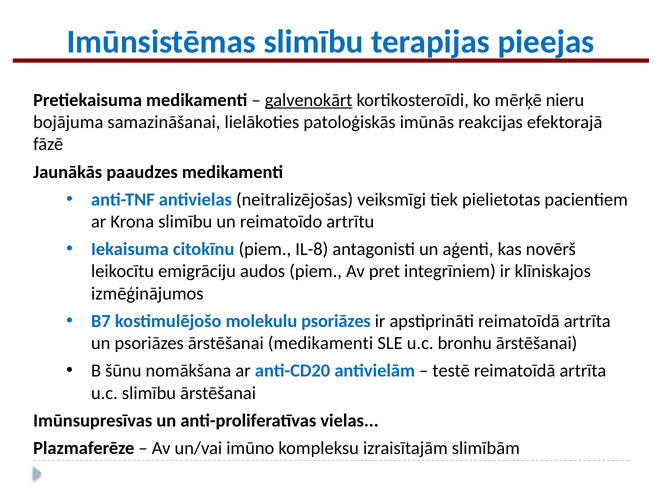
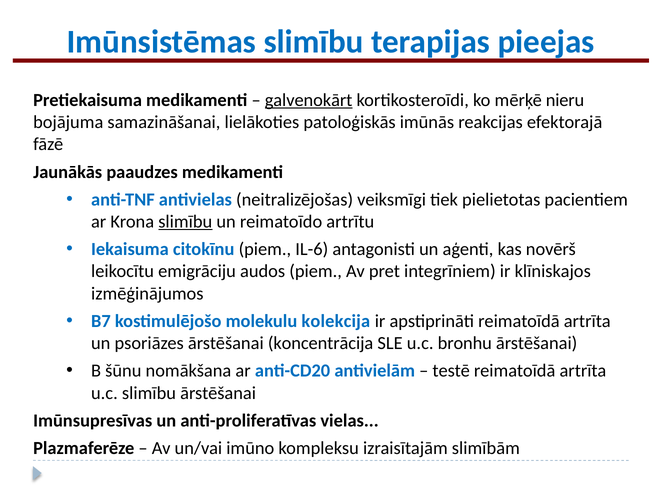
slimību underline: none -> present (185, 221)
IL-8: IL-8 -> IL-6 (312, 249)
molekulu psoriāzes: psoriāzes -> kolekcija (336, 321)
ārstēšanai medikamenti: medikamenti -> koncentrācija (321, 343)
